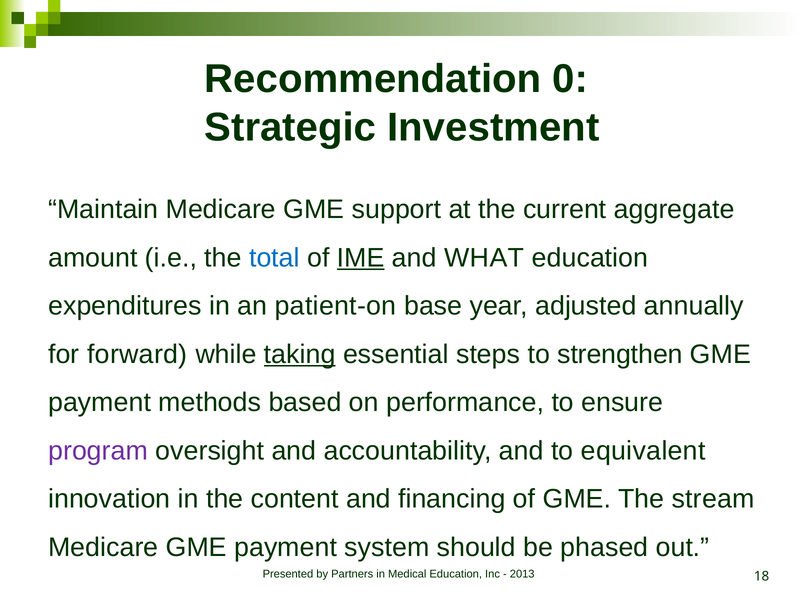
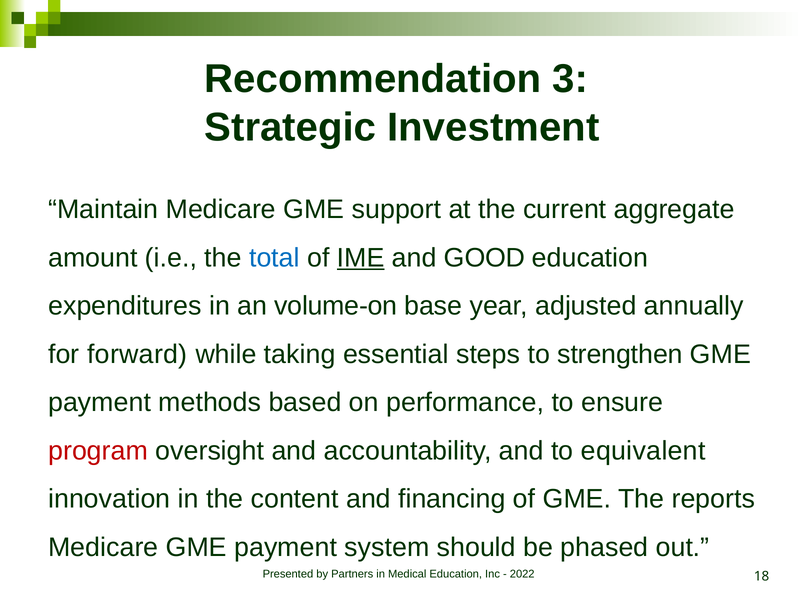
0: 0 -> 3 (570, 79)
WHAT: WHAT -> GOOD (484, 258)
patient-on: patient-on -> volume-on (336, 306)
taking underline: present -> none (300, 354)
program colour: purple -> red (98, 451)
stream: stream -> reports (713, 499)
2013: 2013 -> 2022 (522, 574)
